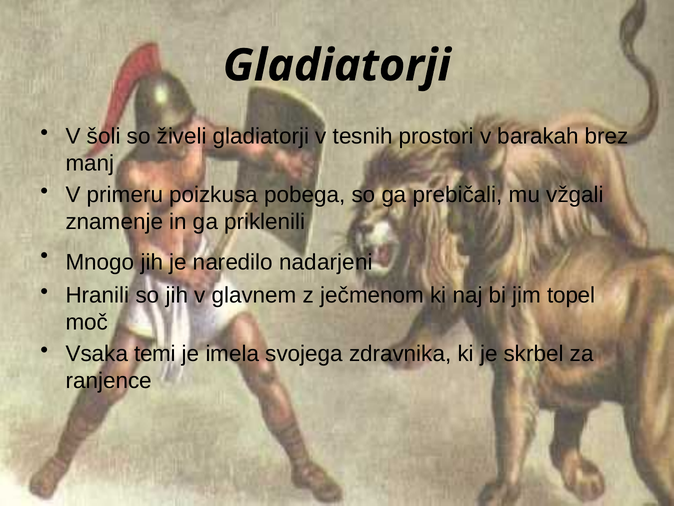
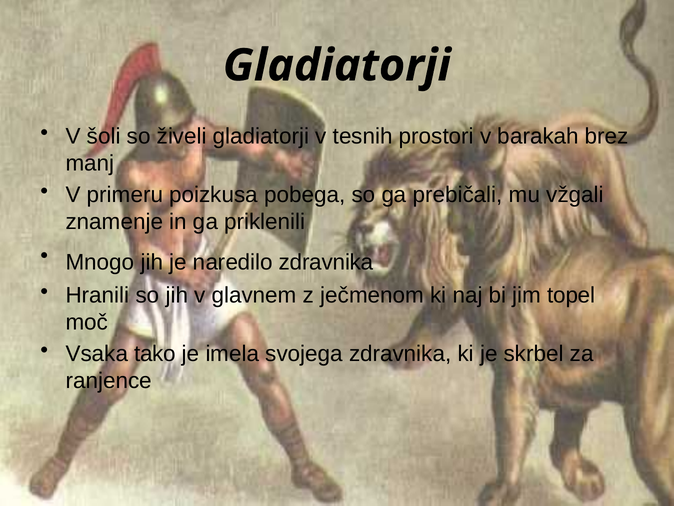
naredilo nadarjeni: nadarjeni -> zdravnika (326, 262)
temi: temi -> tako (155, 354)
